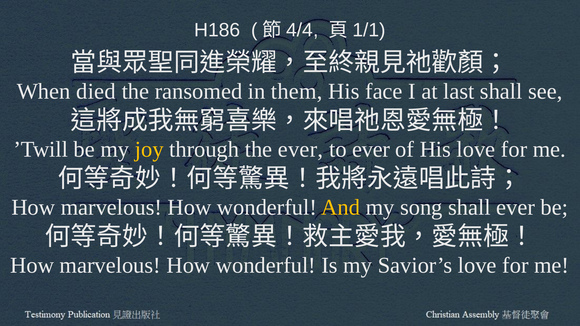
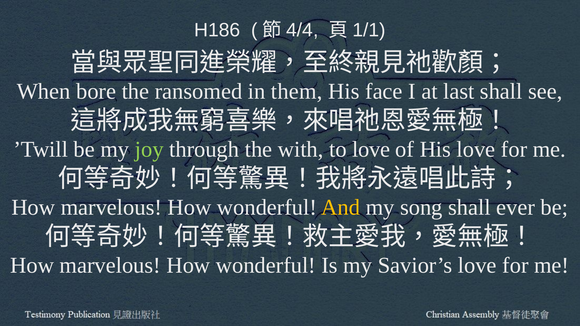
died: died -> bore (96, 91)
joy colour: yellow -> light green (149, 149)
the ever: ever -> with (301, 149)
to ever: ever -> love (371, 149)
